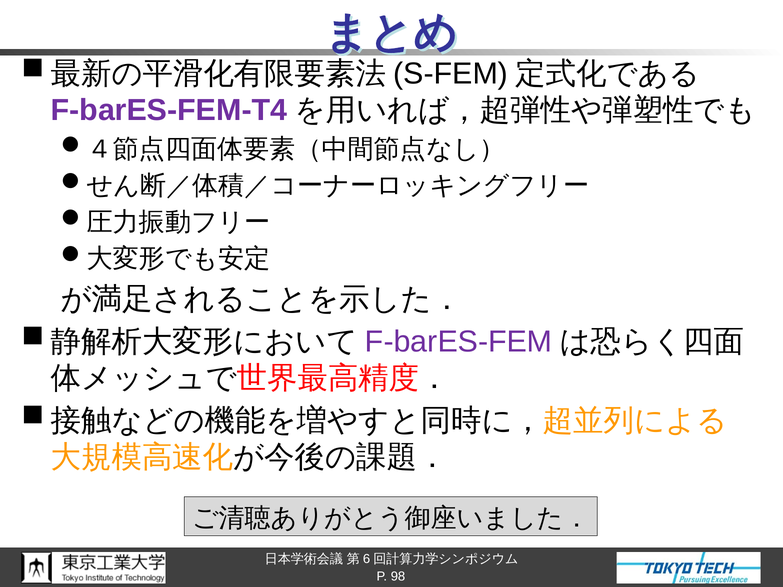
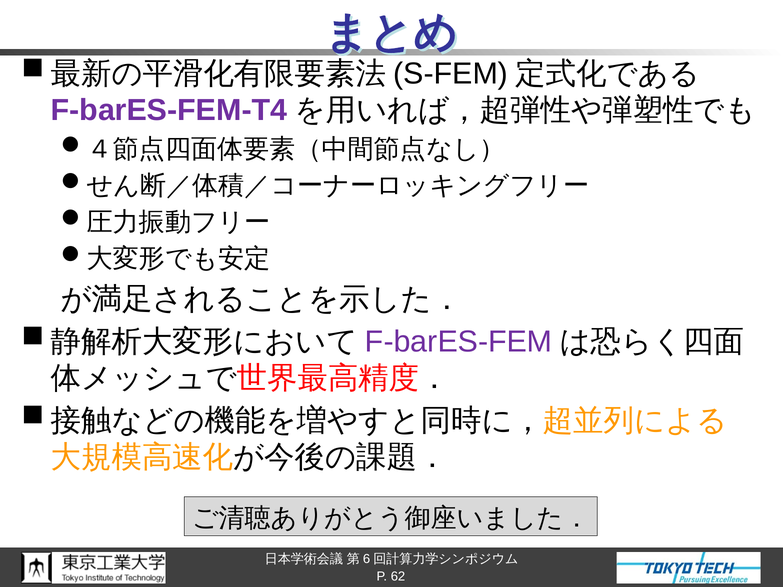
98: 98 -> 62 (398, 577)
